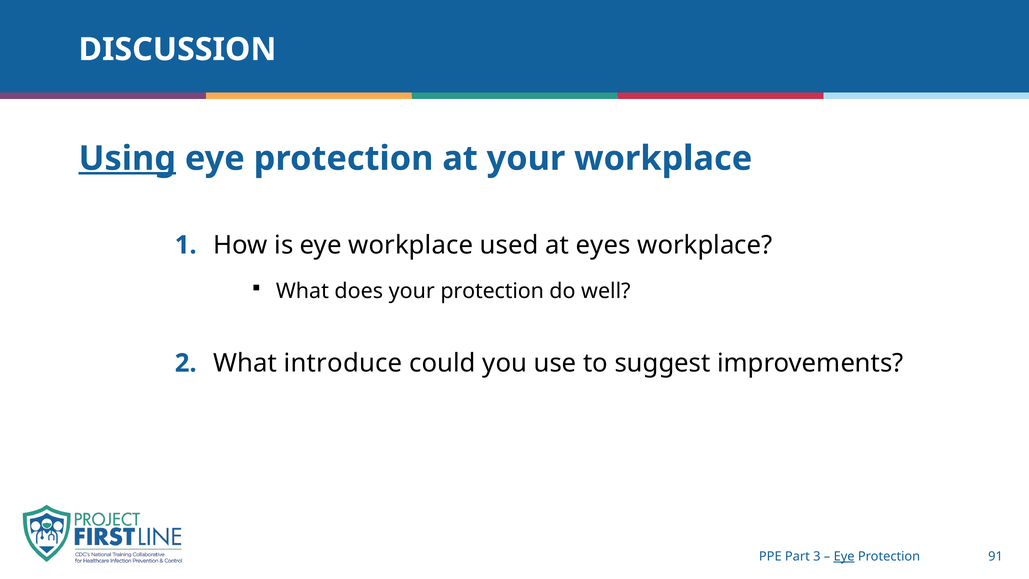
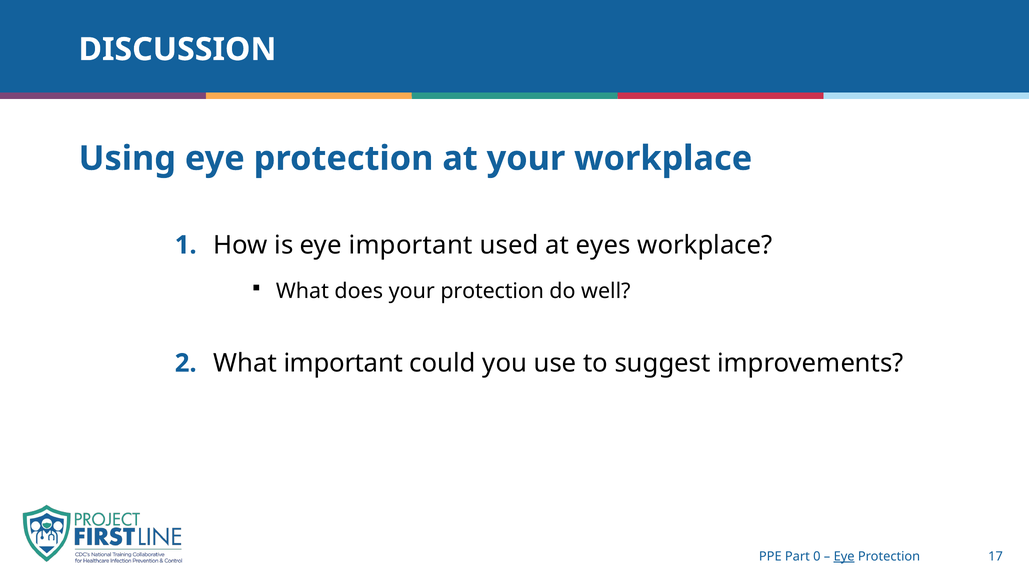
Using underline: present -> none (127, 158)
eye workplace: workplace -> important (411, 245)
What introduce: introduce -> important (343, 363)
3: 3 -> 0 (817, 556)
91: 91 -> 17 (996, 556)
